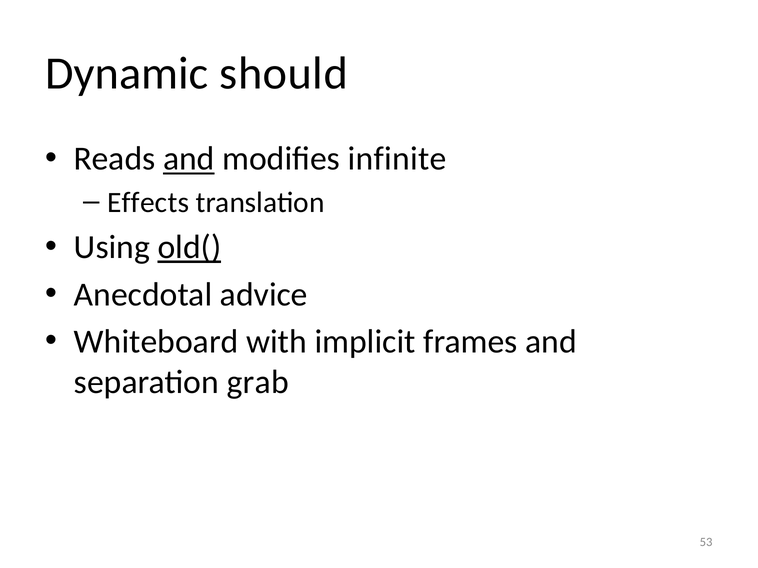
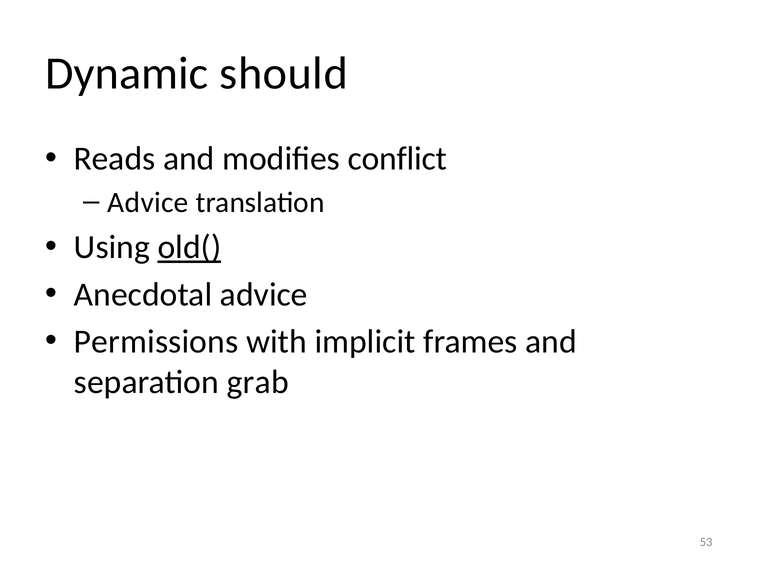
and underline: present -> none (189, 159)
infinite: infinite -> conflict (397, 159)
Effects: Effects -> Advice (148, 203)
Whiteboard: Whiteboard -> Permissions (156, 342)
